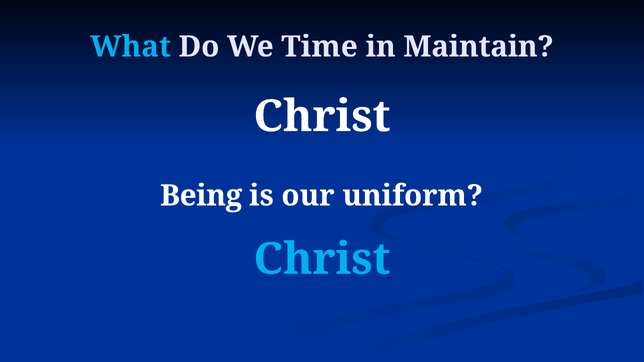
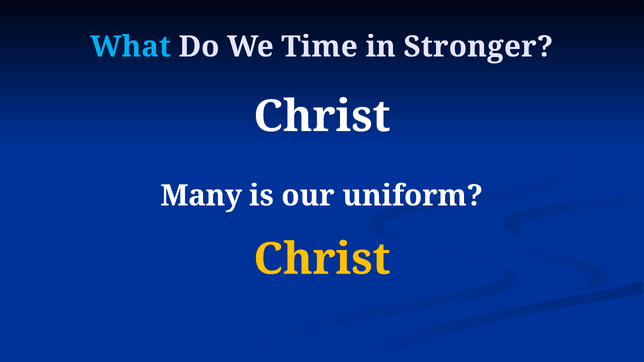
Maintain: Maintain -> Stronger (478, 47)
Being: Being -> Many (201, 196)
Christ colour: light blue -> yellow (322, 259)
